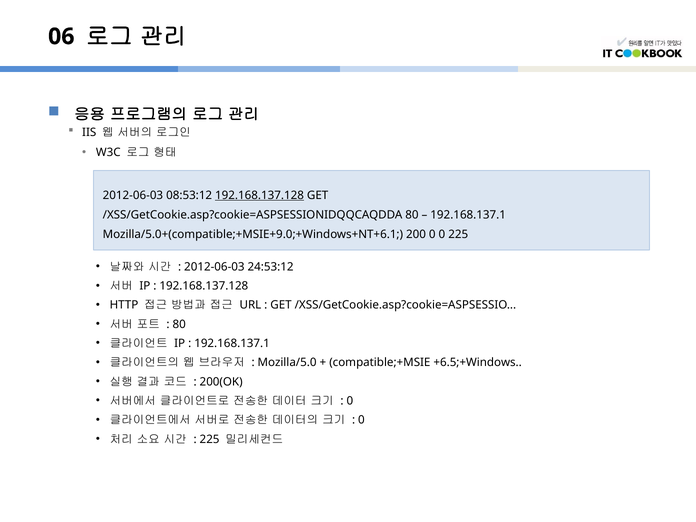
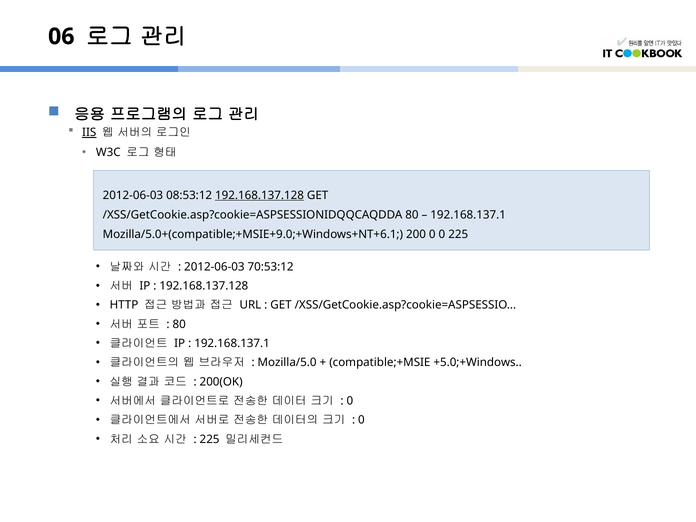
IIS underline: none -> present (89, 132)
24:53:12: 24:53:12 -> 70:53:12 (271, 267)
+6.5;+Windows: +6.5;+Windows -> +5.0;+Windows (478, 363)
